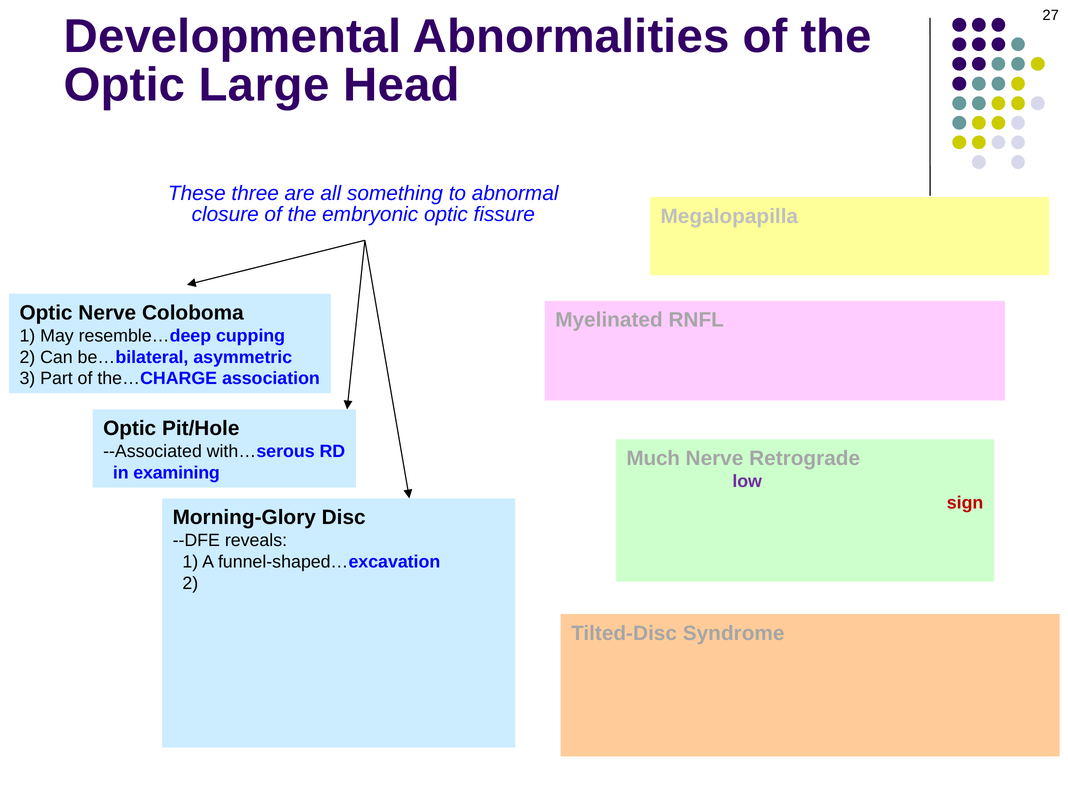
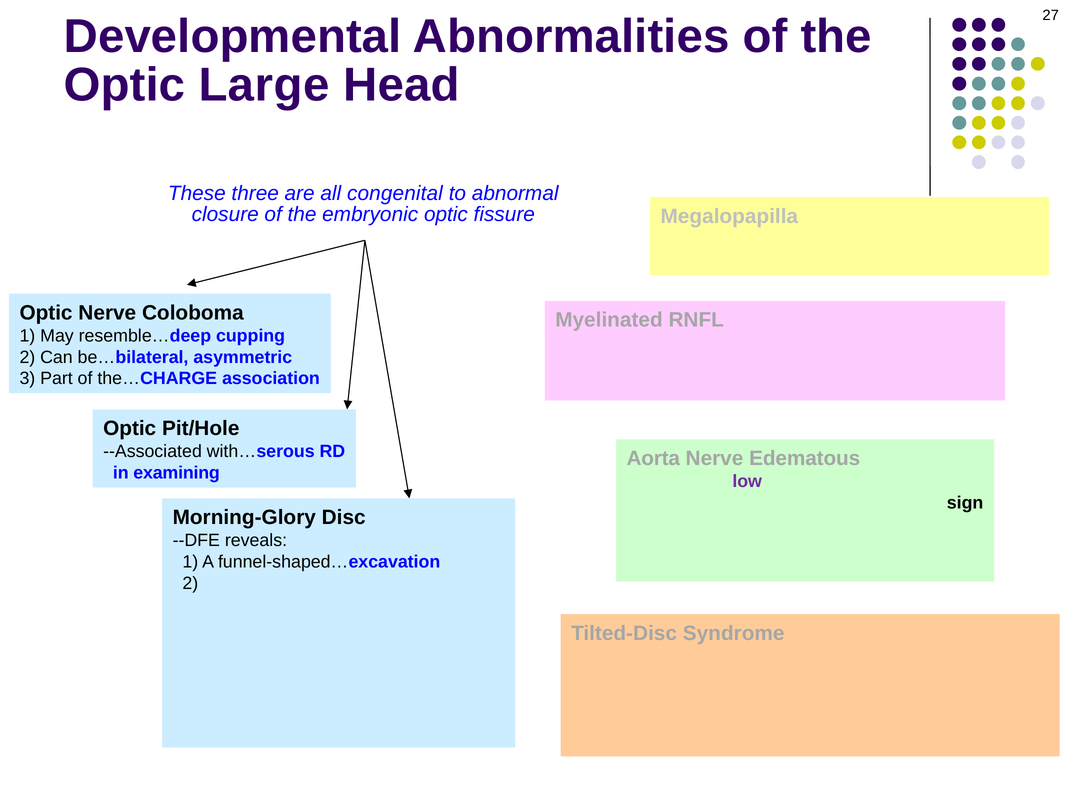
something: something -> congenital (395, 193)
Much: Much -> Aorta (653, 458)
Retrograde: Retrograde -> Edematous (805, 458)
sign colour: red -> black (965, 503)
